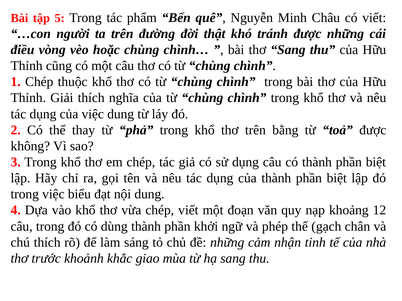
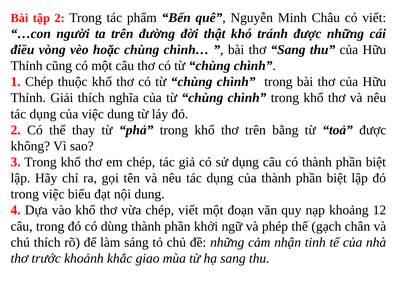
tập 5: 5 -> 2 (60, 18)
